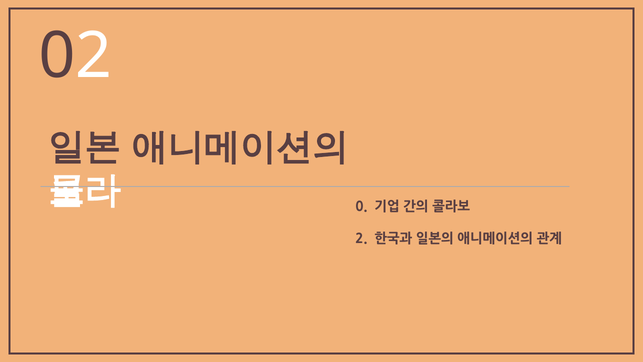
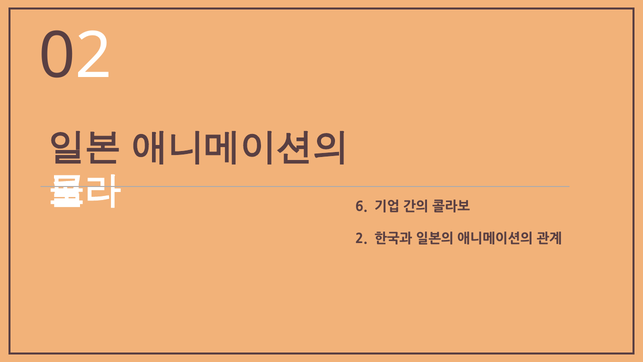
0: 0 -> 6 (361, 207)
